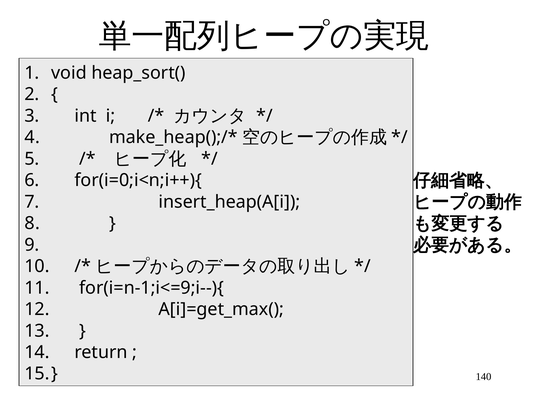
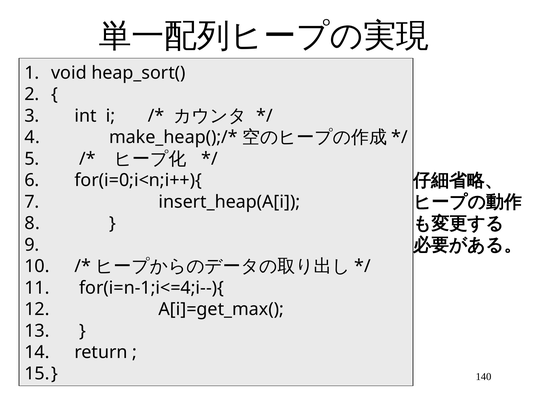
for(i=n-1;i<=9;i--){: for(i=n-1;i<=9;i--){ -> for(i=n-1;i<=4;i--){ (152, 288)
